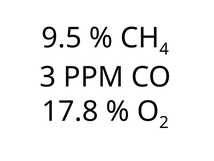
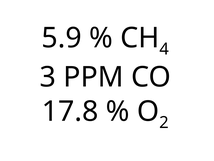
9.5: 9.5 -> 5.9 (62, 38)
